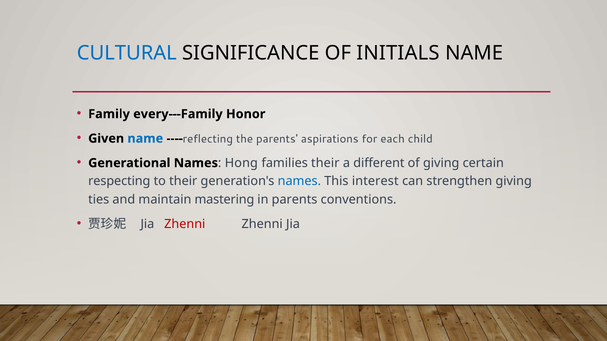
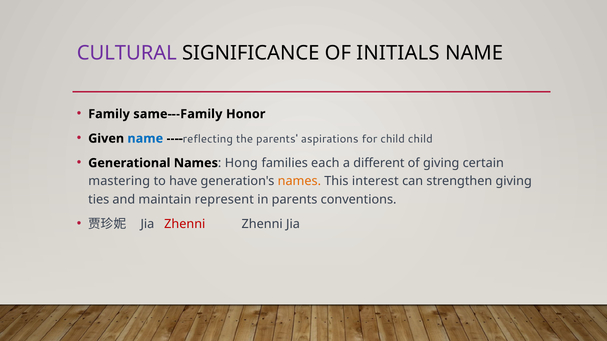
CULTURAL colour: blue -> purple (127, 53)
every---Family: every---Family -> same---Family (178, 114)
for each: each -> child (393, 139)
families their: their -> each (325, 163)
respecting: respecting -> mastering (119, 181)
to their: their -> have (183, 181)
names colour: blue -> orange (299, 181)
mastering: mastering -> represent (224, 200)
